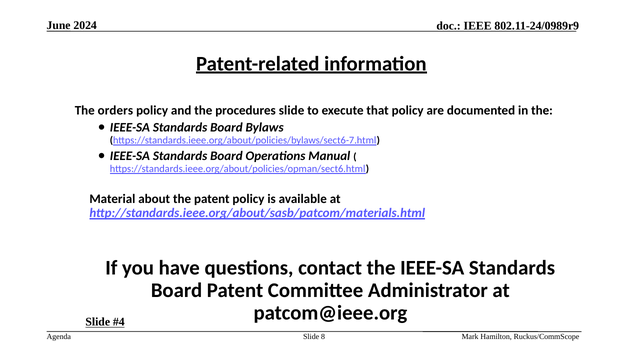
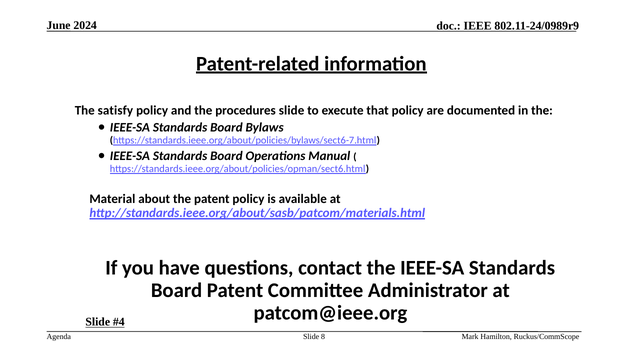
orders: orders -> satisfy (115, 111)
